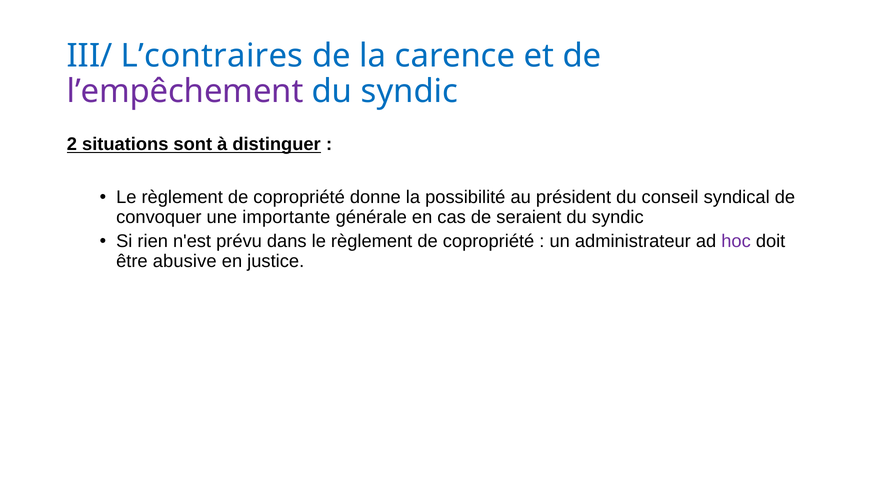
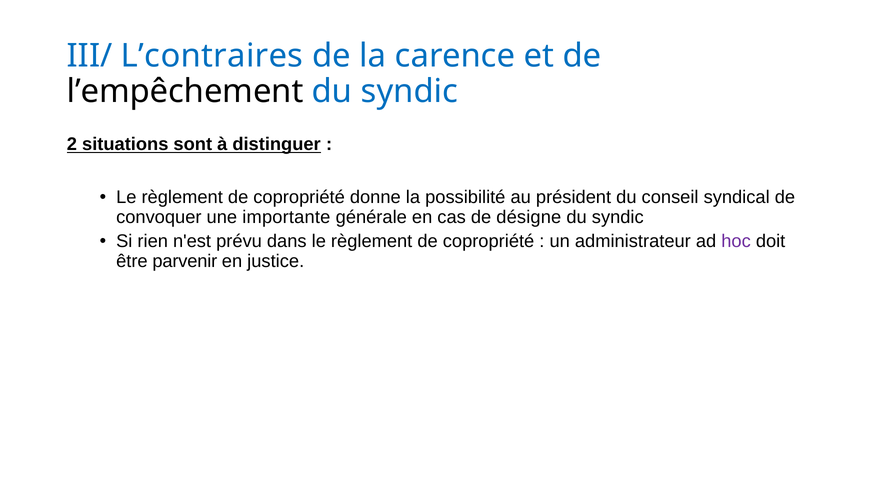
l’empêchement colour: purple -> black (185, 91)
seraient: seraient -> désigne (529, 217)
abusive: abusive -> parvenir (185, 261)
